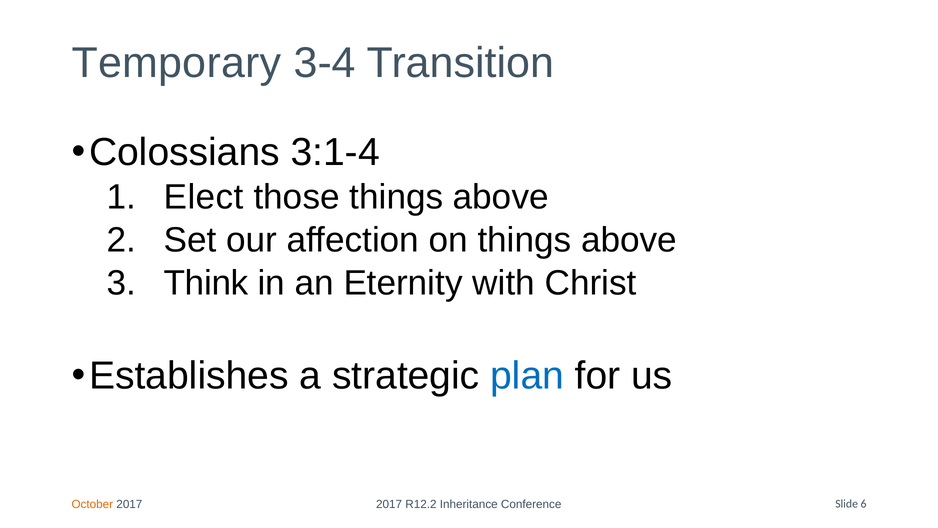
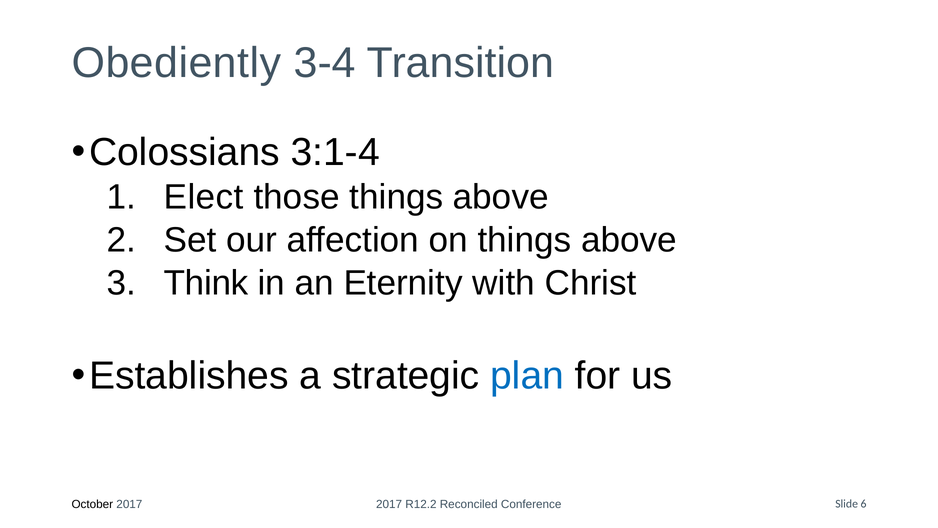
Temporary: Temporary -> Obediently (176, 63)
October colour: orange -> black (92, 504)
Inheritance: Inheritance -> Reconciled (469, 504)
